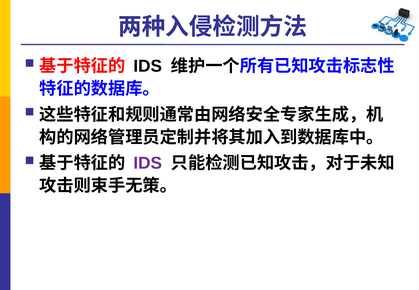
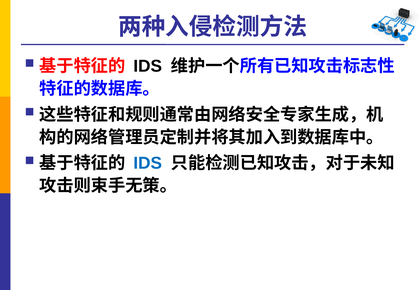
IDS colour: purple -> blue (148, 163)
